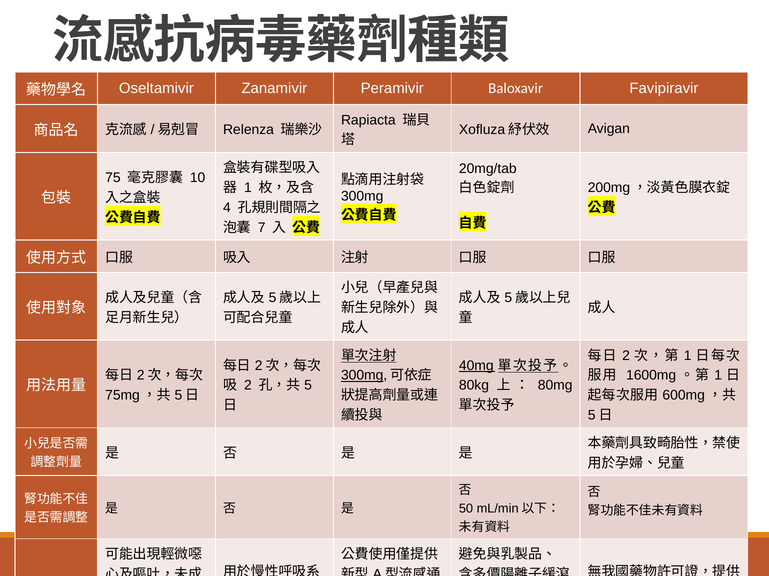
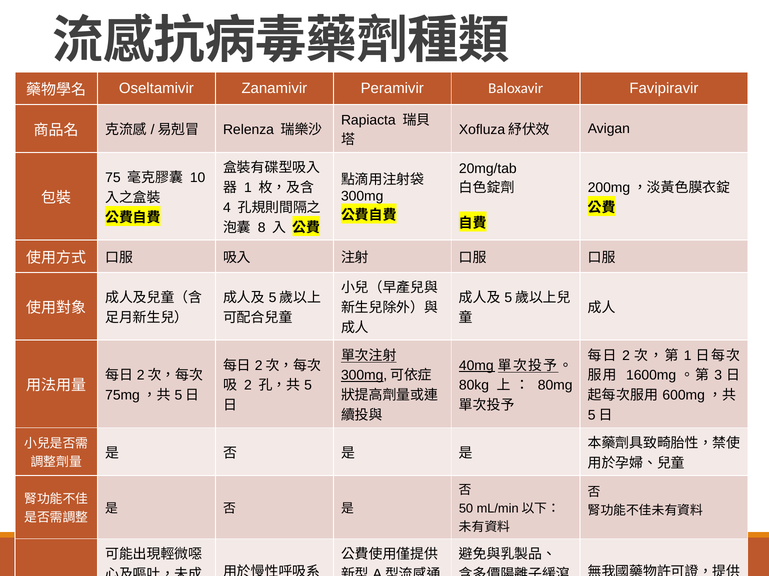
7: 7 -> 8 (262, 228)
1: 1 -> 3 (718, 376)
